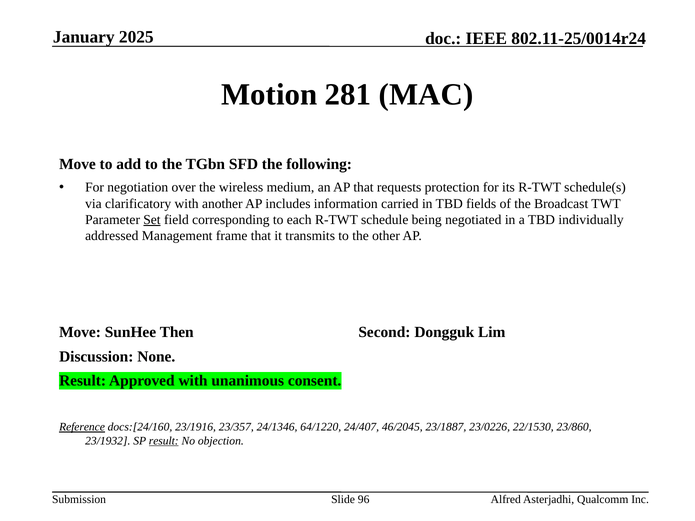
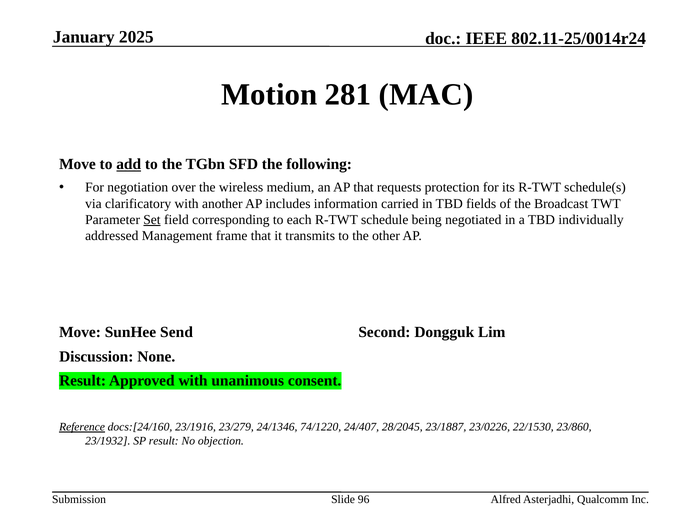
add underline: none -> present (129, 164)
Then: Then -> Send (177, 332)
23/357: 23/357 -> 23/279 (236, 427)
64/1220: 64/1220 -> 74/1220 (321, 427)
46/2045: 46/2045 -> 28/2045 (402, 427)
result underline: present -> none (164, 441)
